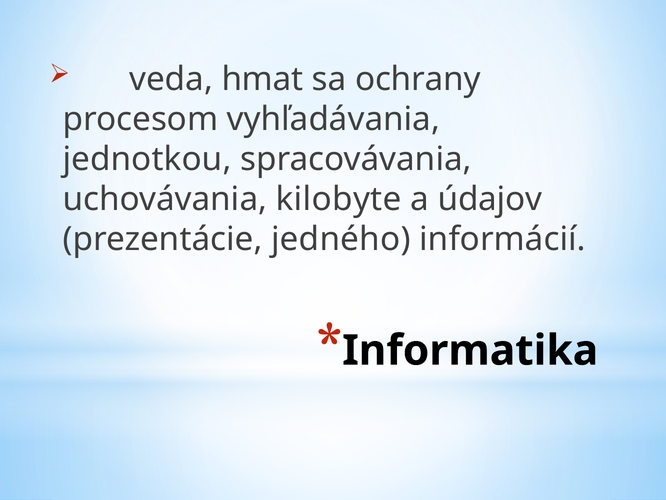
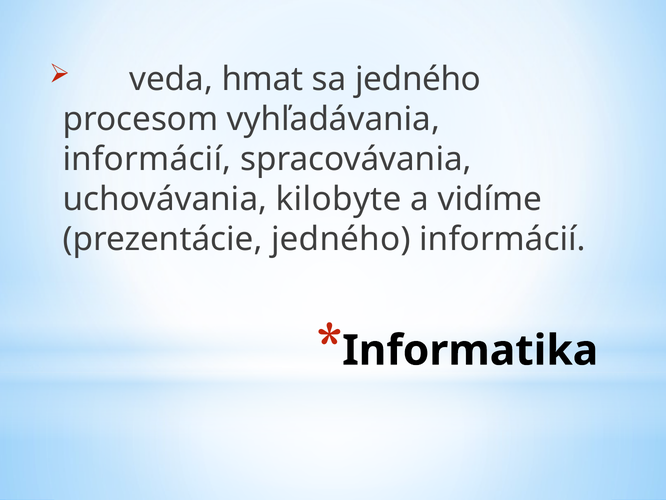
sa ochrany: ochrany -> jedného (418, 79)
jednotkou: jednotkou -> informácií (147, 159)
údajov: údajov -> vidíme (490, 199)
